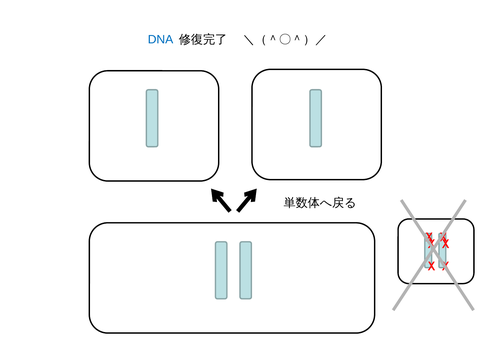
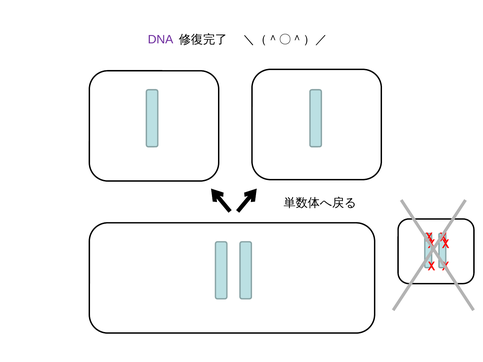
DNA colour: blue -> purple (161, 39)
